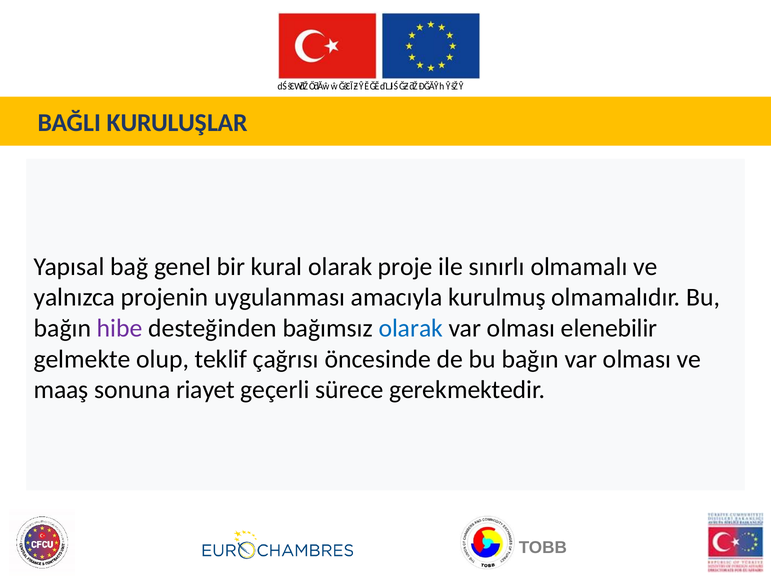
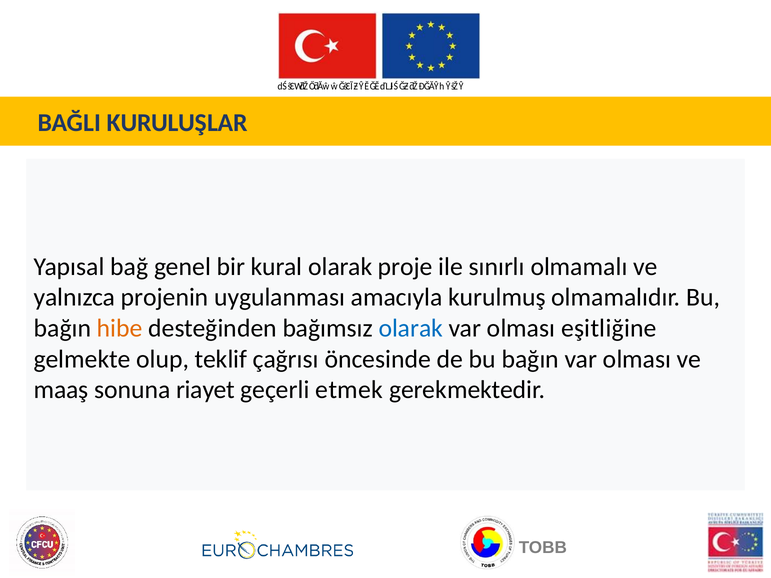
hibe colour: purple -> orange (120, 328)
elenebilir: elenebilir -> eşitliğine (609, 328)
sürece: sürece -> etmek (349, 390)
